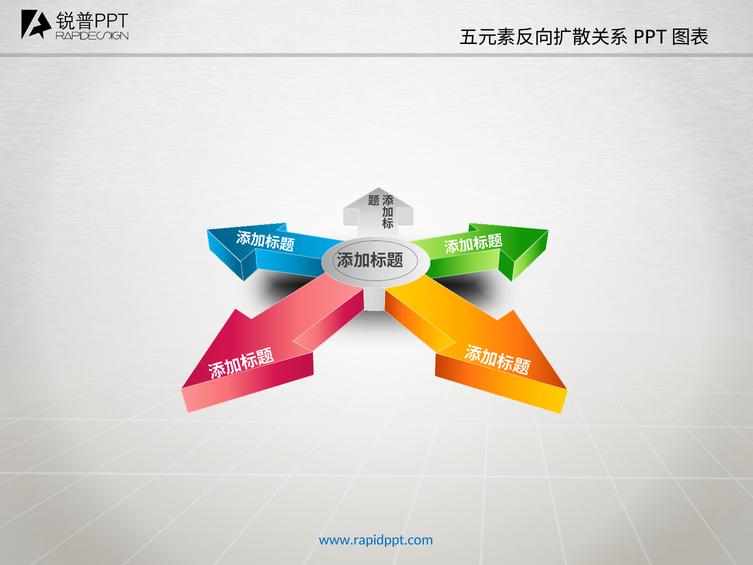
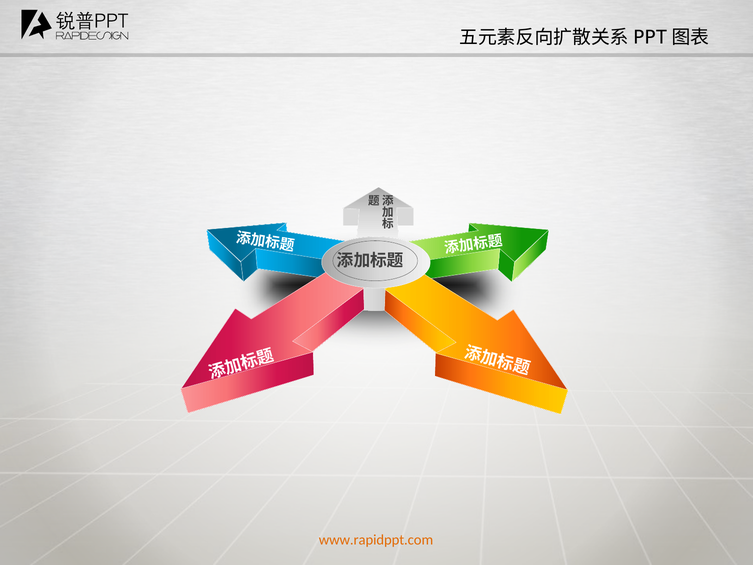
www.rapidppt.com colour: blue -> orange (376, 540)
